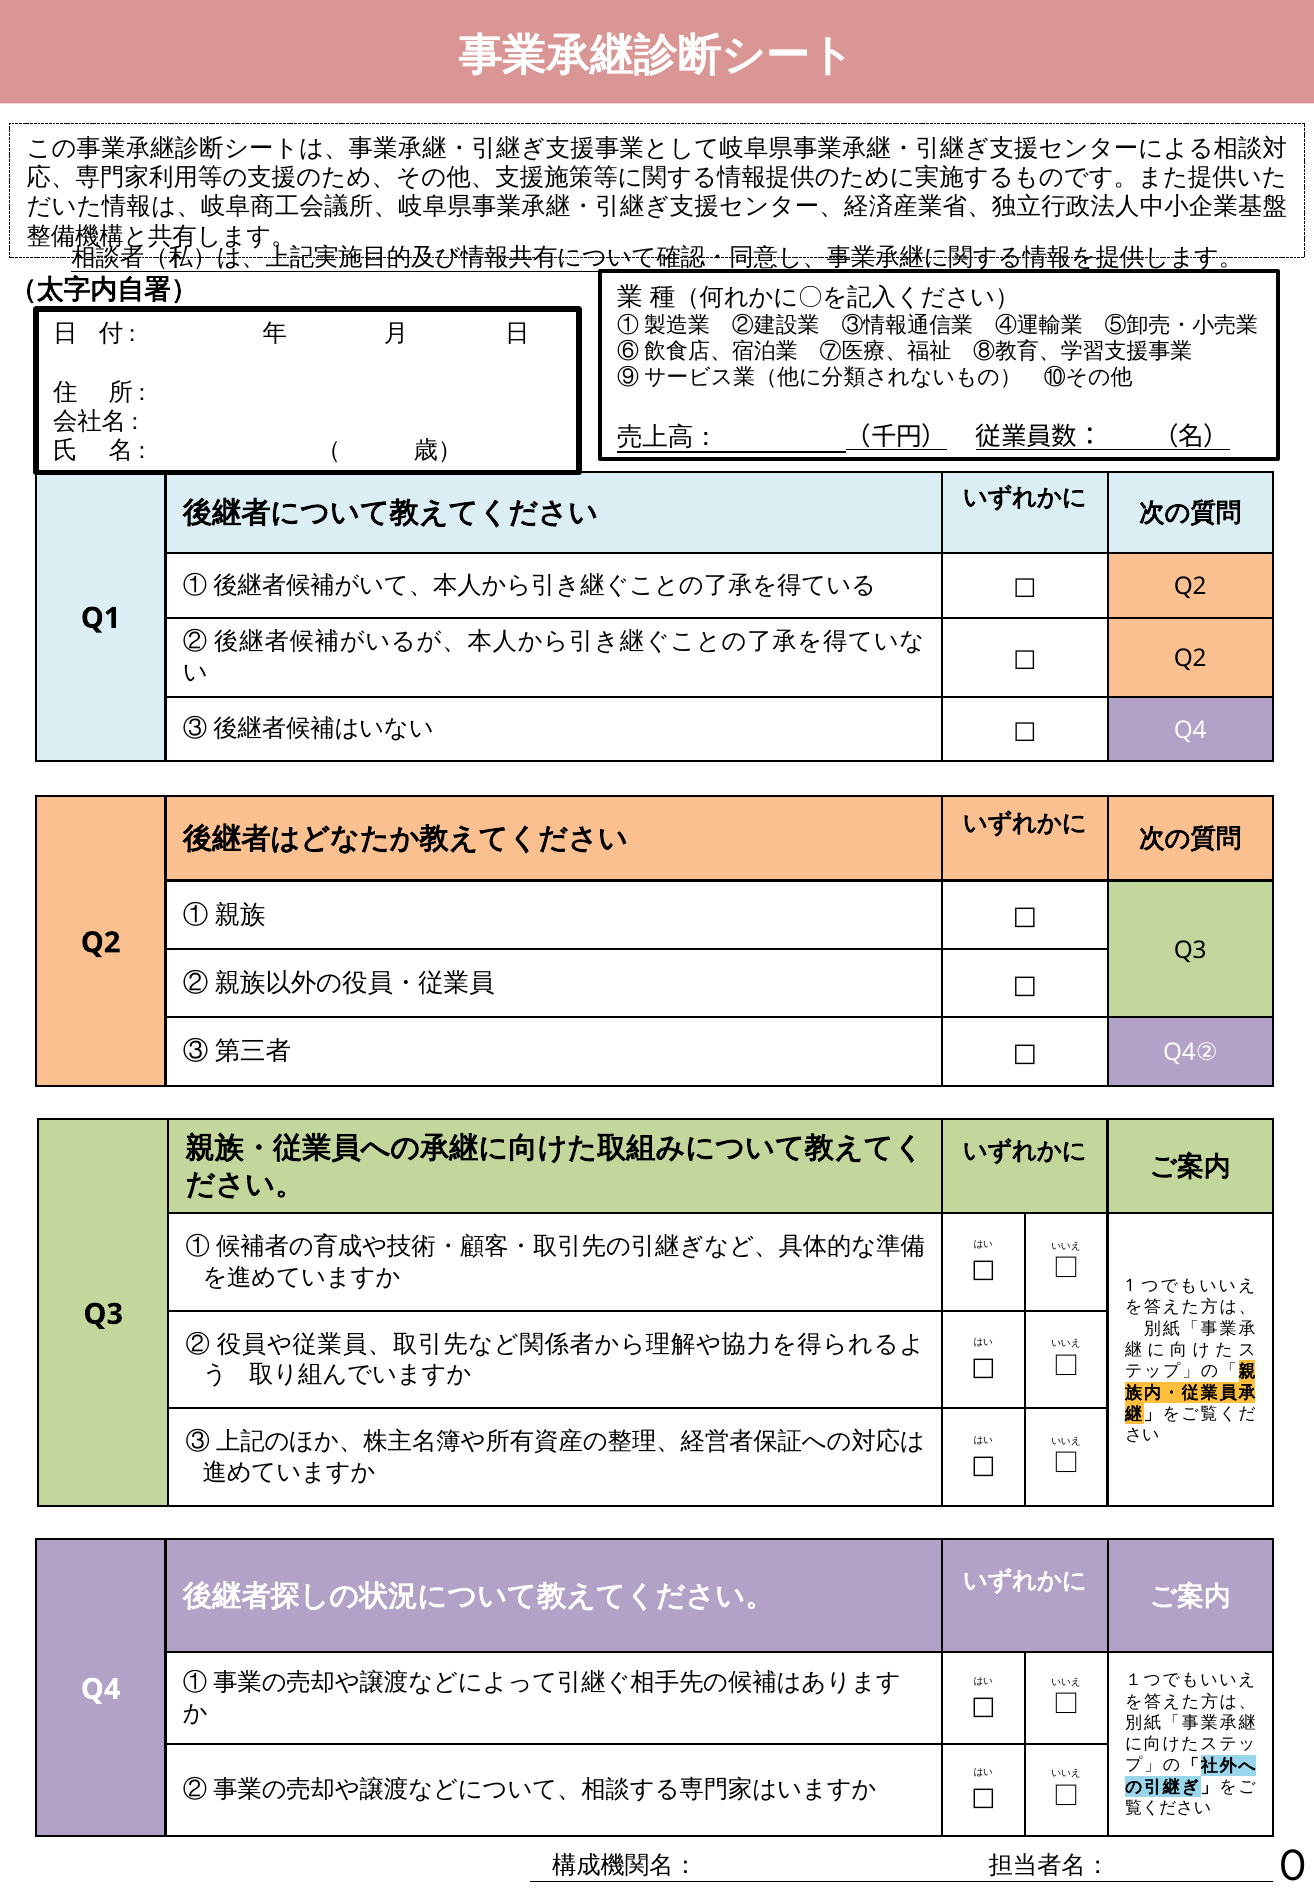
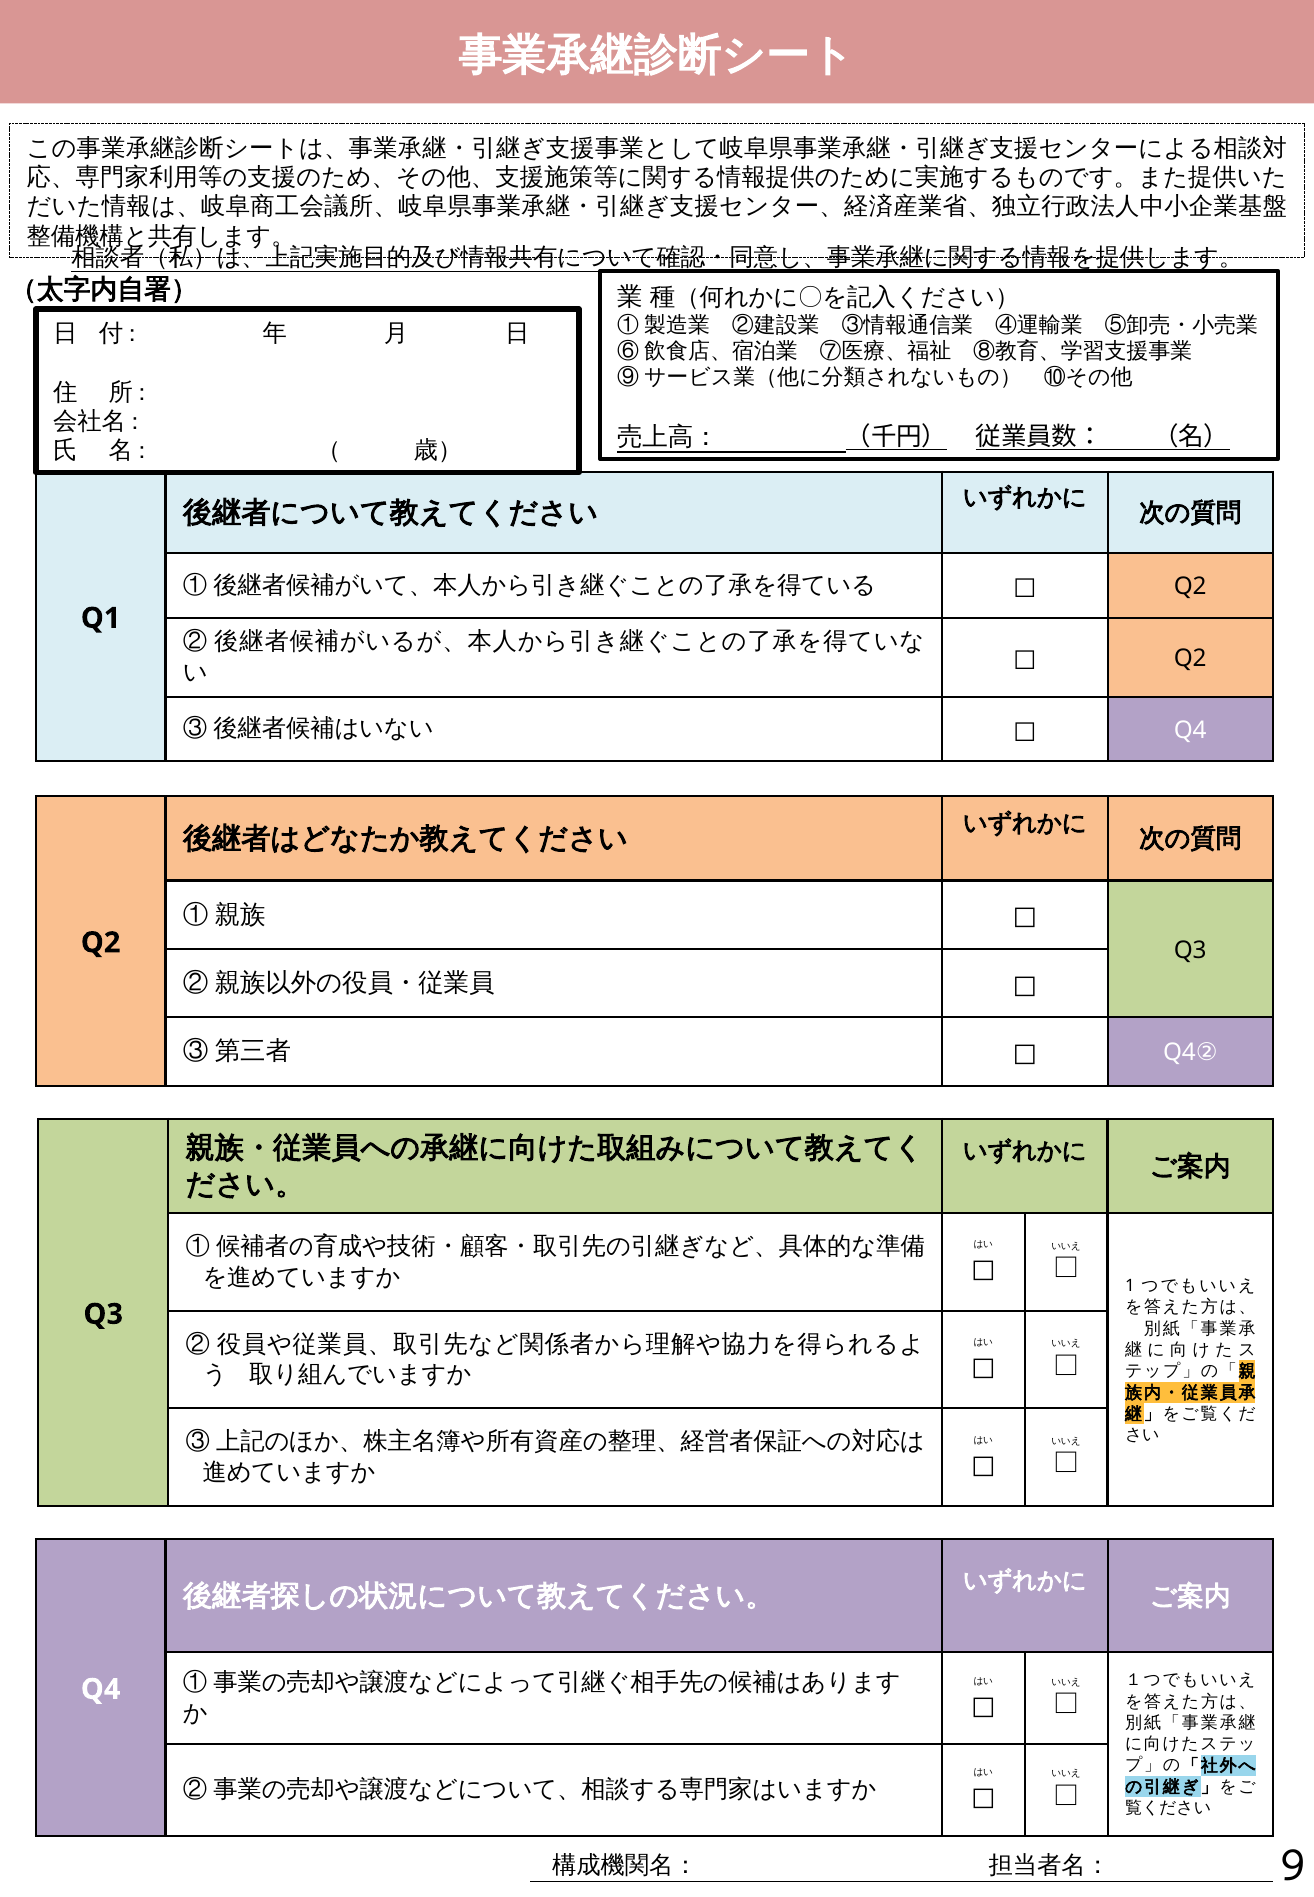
0: 0 -> 9 (1293, 1867)
